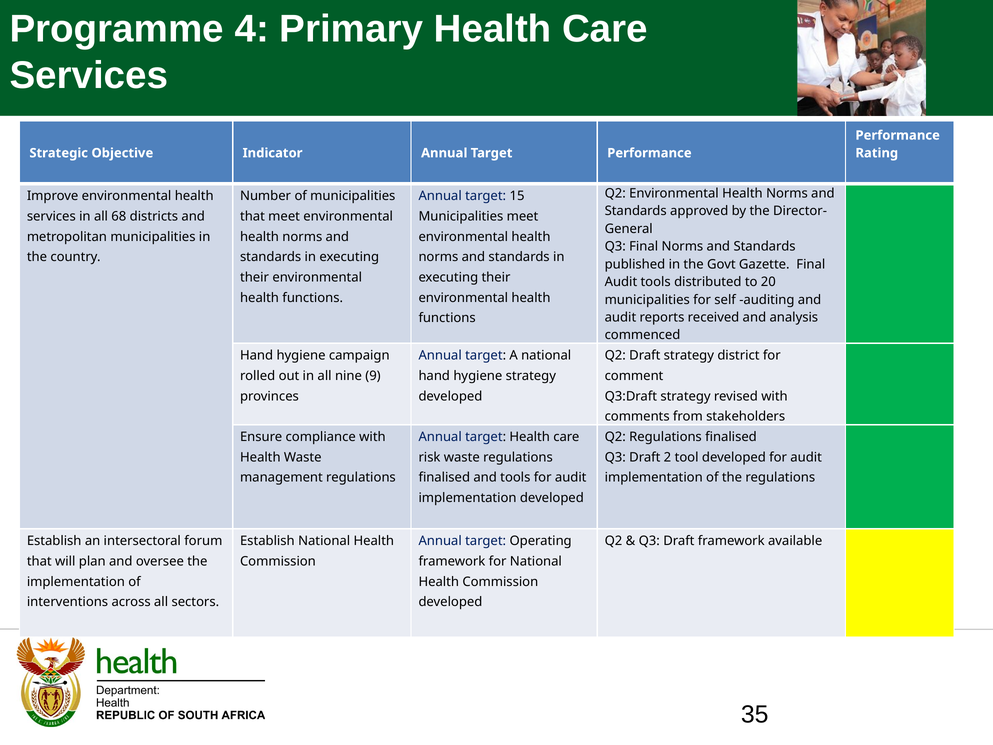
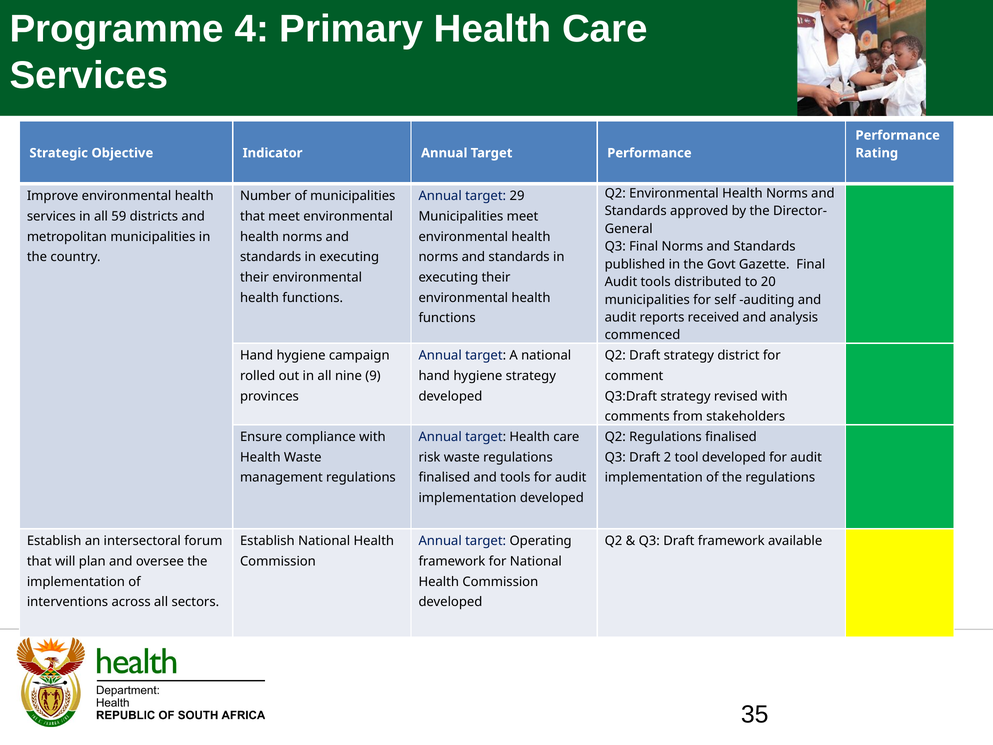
15: 15 -> 29 (517, 196)
68: 68 -> 59 (119, 216)
